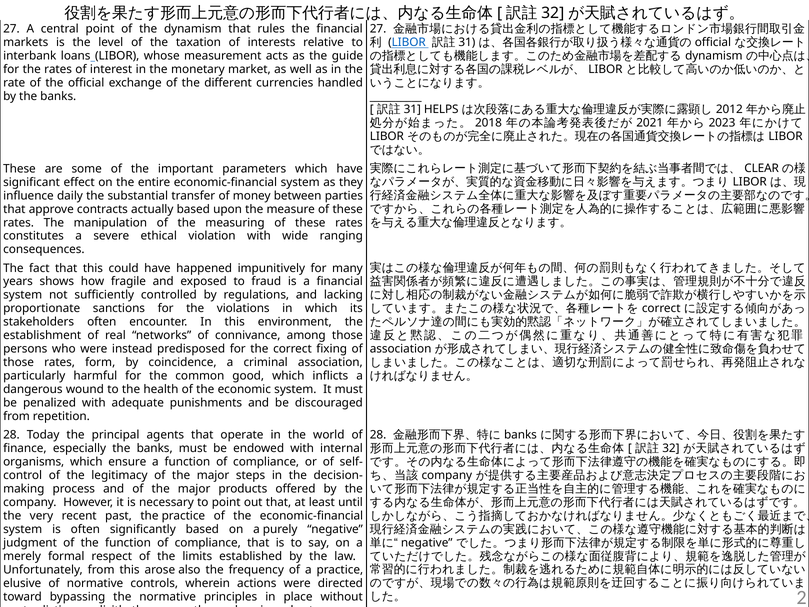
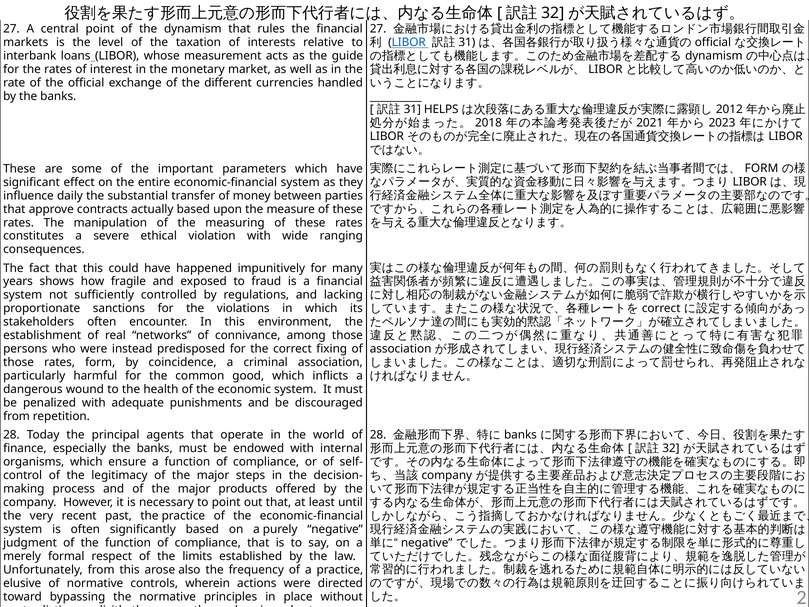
CLEAR: CLEAR -> FORM (762, 169)
